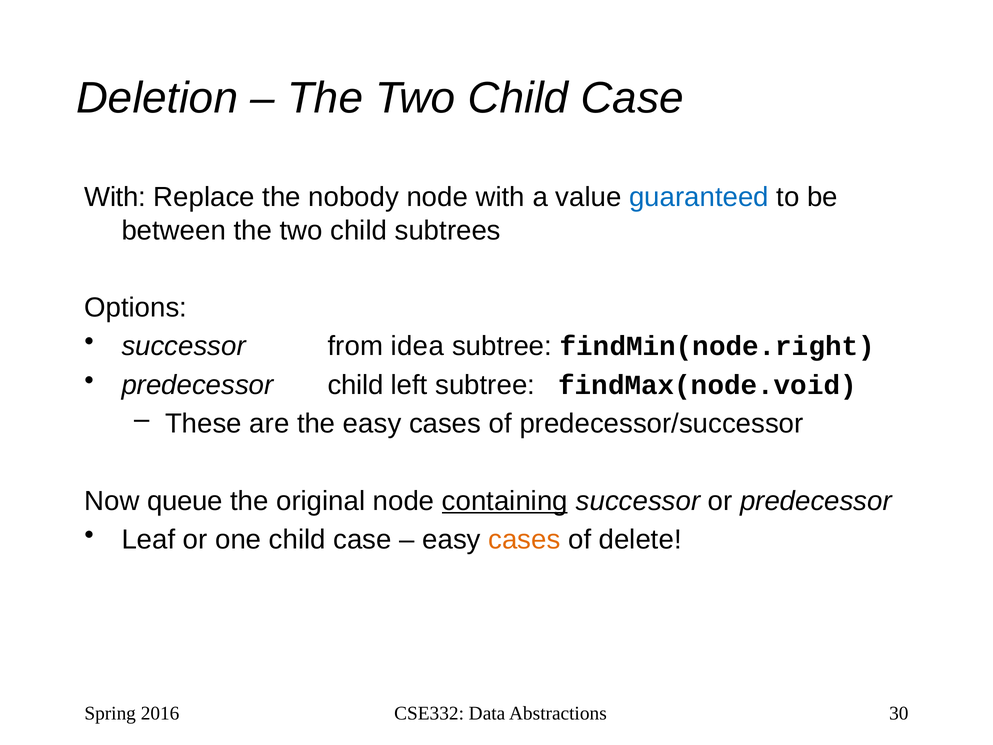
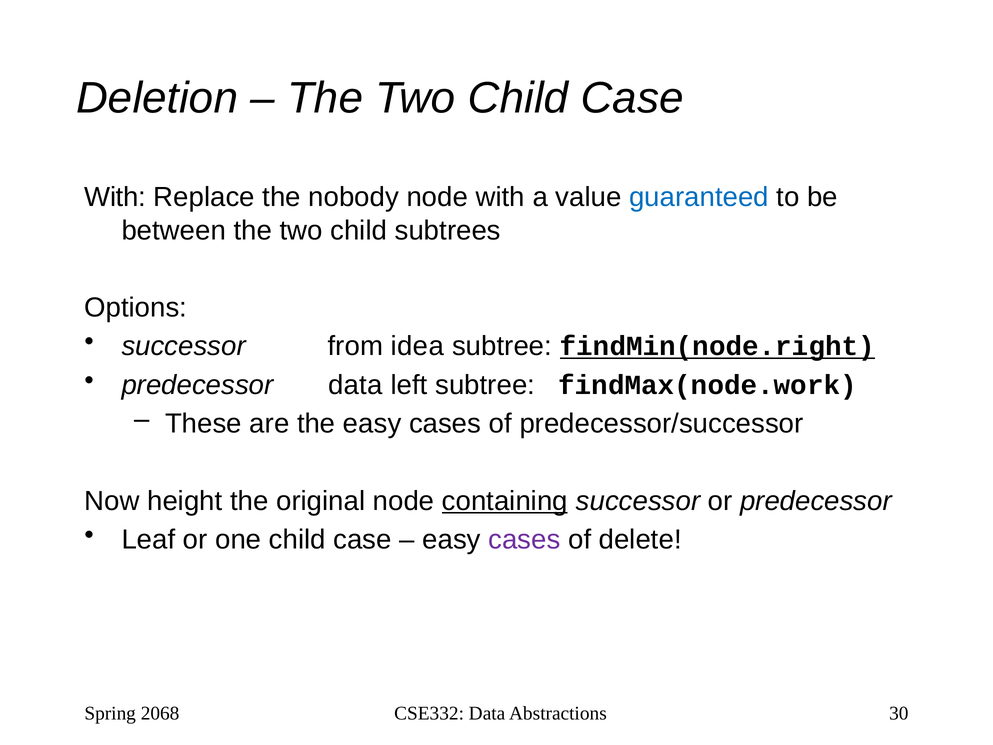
findMin(node.right underline: none -> present (717, 346)
predecessor child: child -> data (355, 385)
findMax(node.void: findMax(node.void -> findMax(node.work (708, 385)
queue: queue -> height (185, 501)
cases colour: orange -> purple (524, 539)
2016: 2016 -> 2068 (160, 713)
